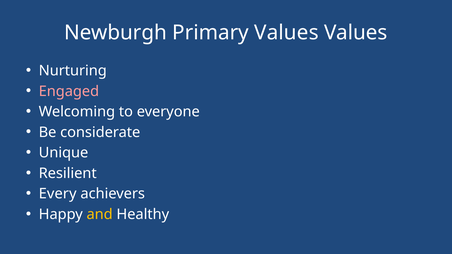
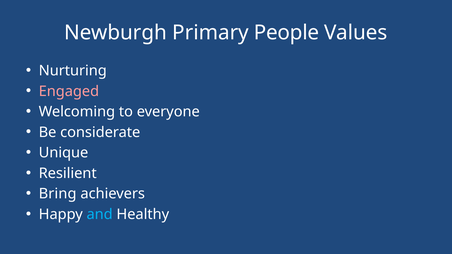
Primary Values: Values -> People (287, 33)
Every: Every -> Bring (58, 194)
and colour: yellow -> light blue (100, 215)
